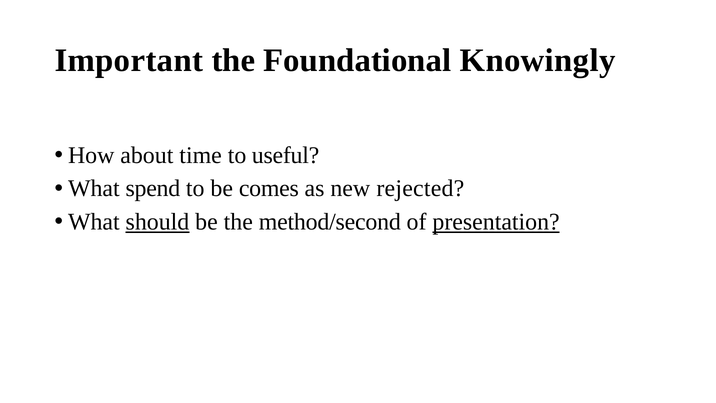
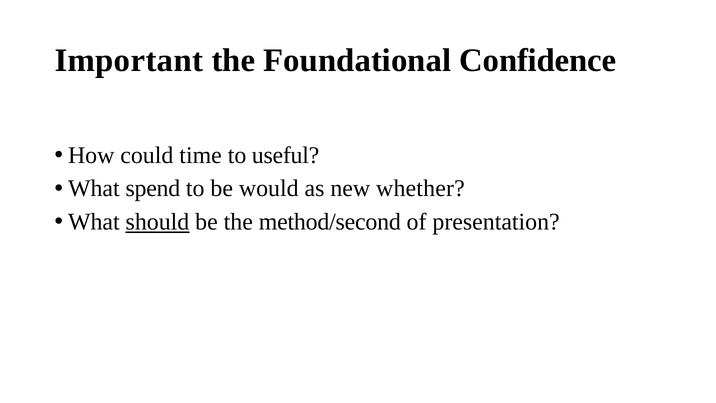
Knowingly: Knowingly -> Confidence (538, 60)
about: about -> could (147, 155)
comes: comes -> would (269, 188)
rejected: rejected -> whether (420, 188)
presentation underline: present -> none (496, 222)
